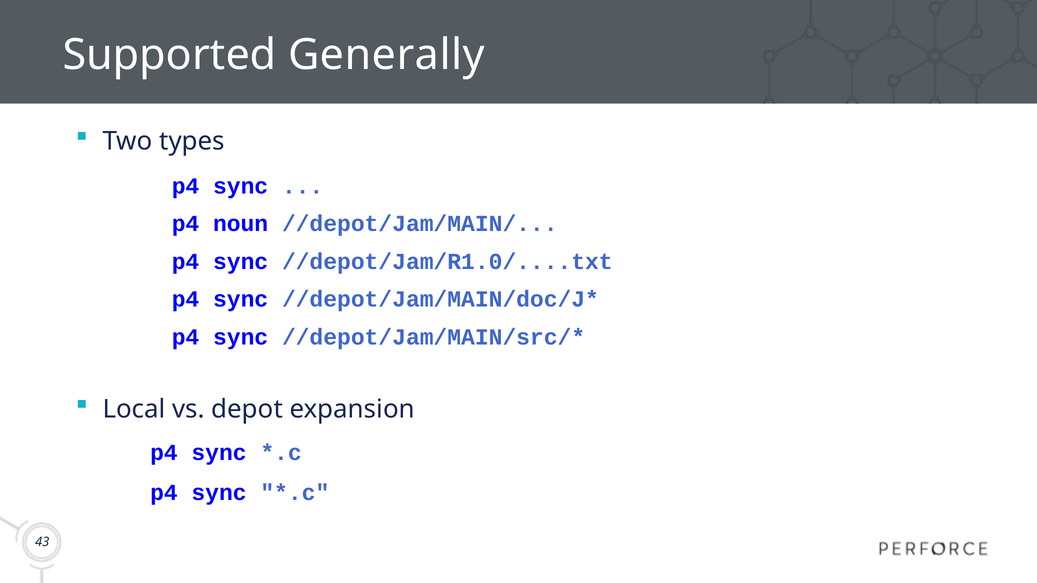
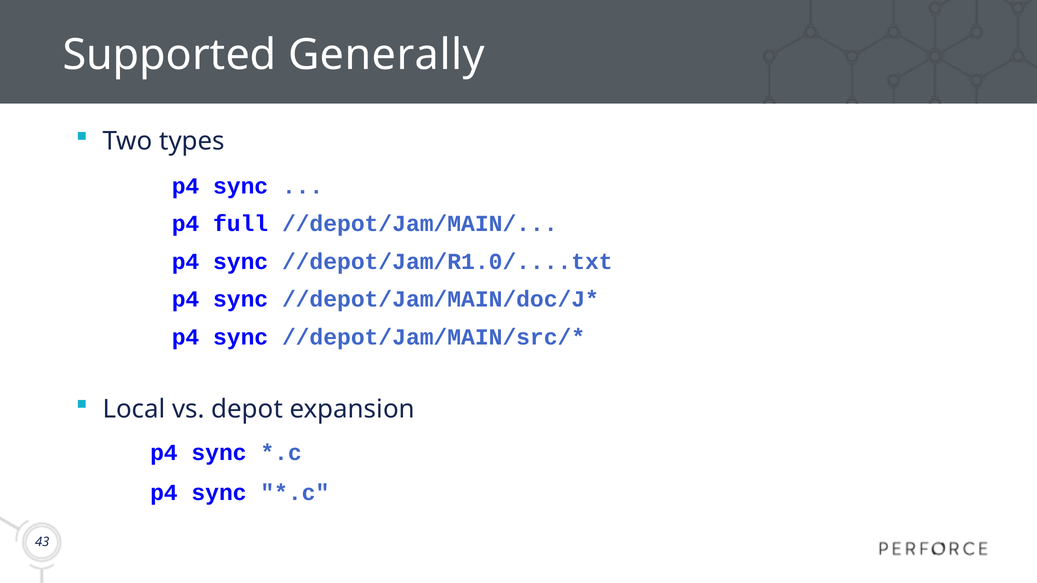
noun: noun -> full (241, 224)
